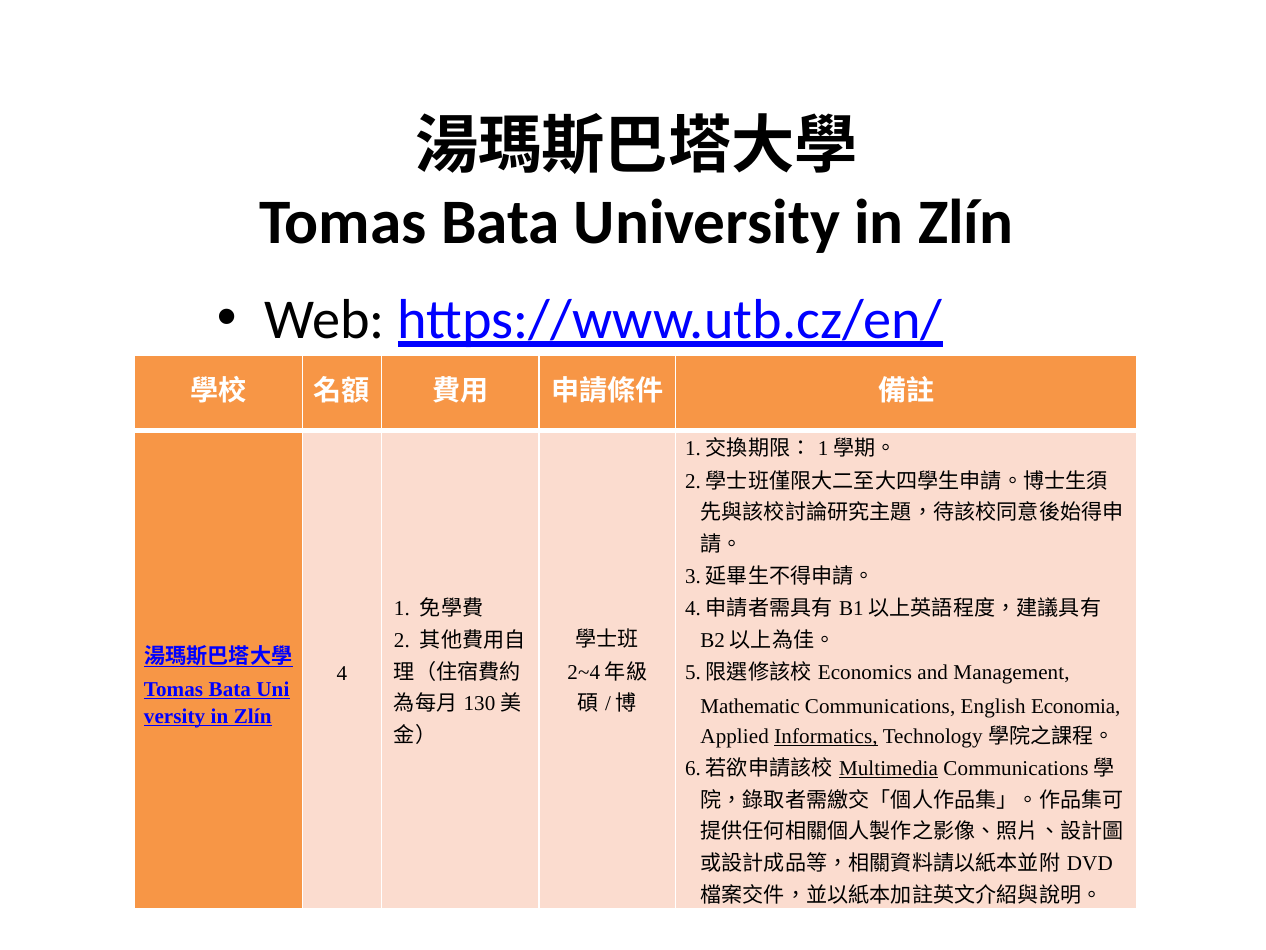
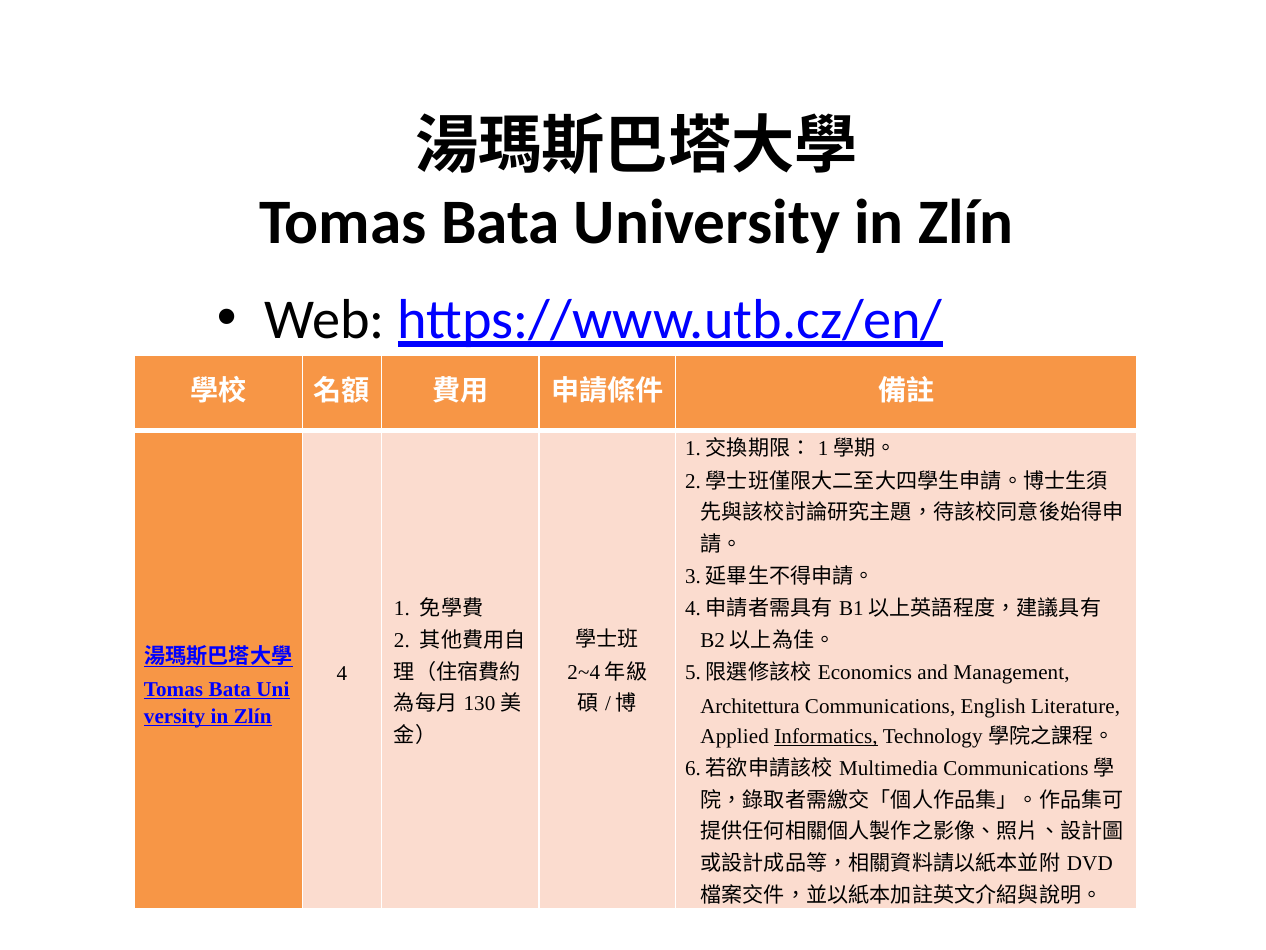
Mathematic: Mathematic -> Architettura (750, 706)
Economia: Economia -> Literature (1076, 706)
Multimedia underline: present -> none (889, 768)
